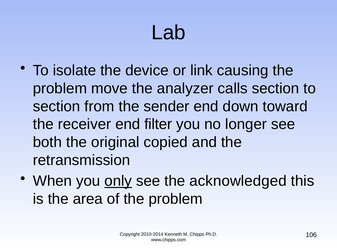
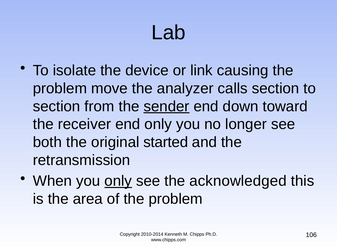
sender underline: none -> present (166, 107)
end filter: filter -> only (158, 125)
copied: copied -> started (166, 143)
